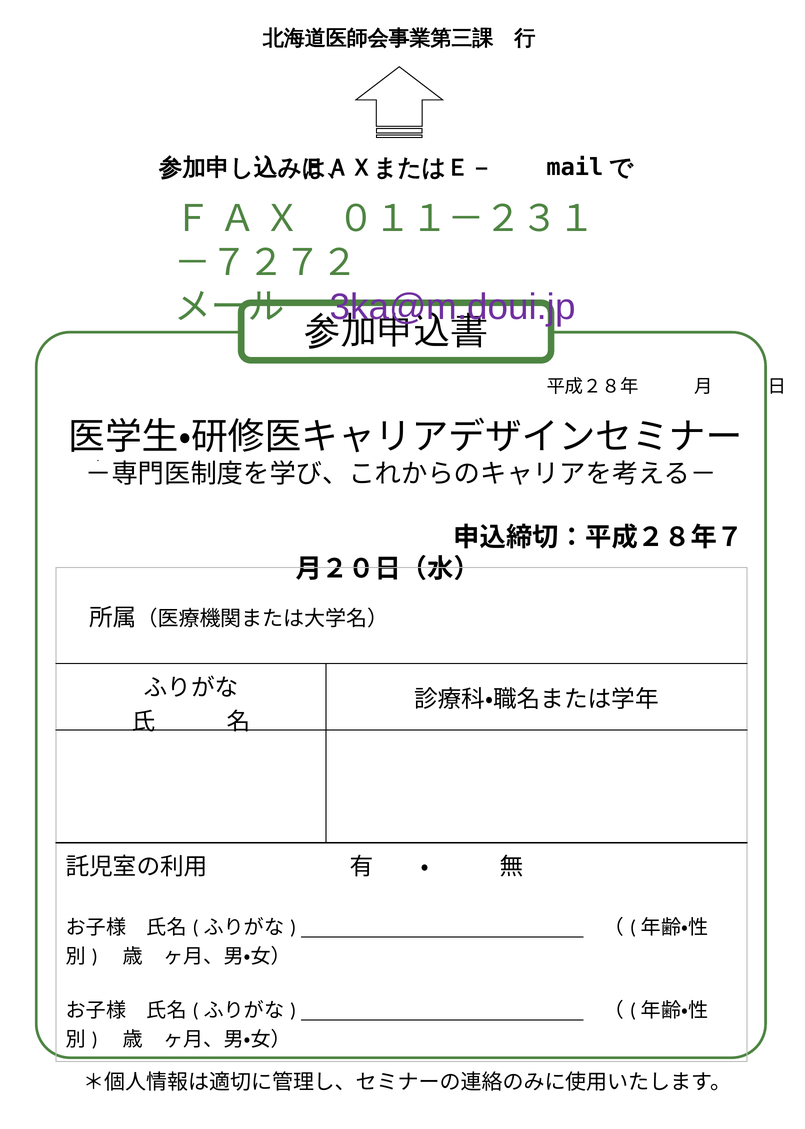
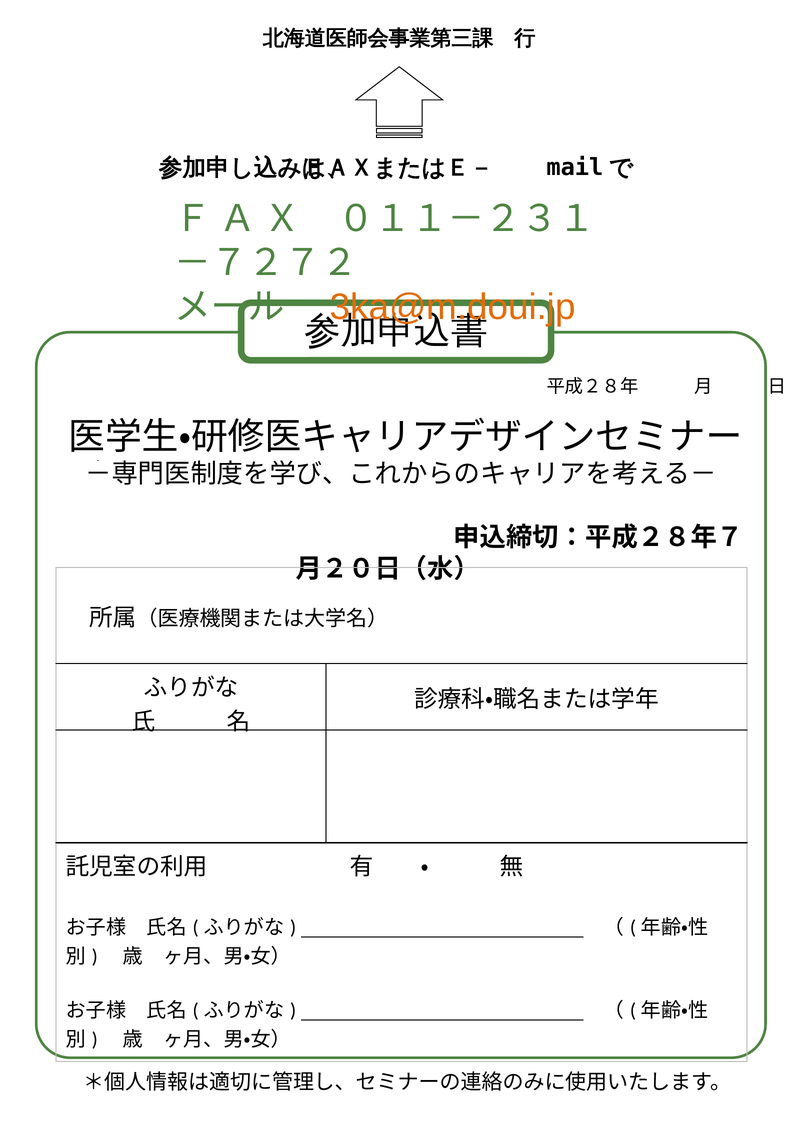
3ka@m.doui.jp colour: purple -> orange (453, 307)
